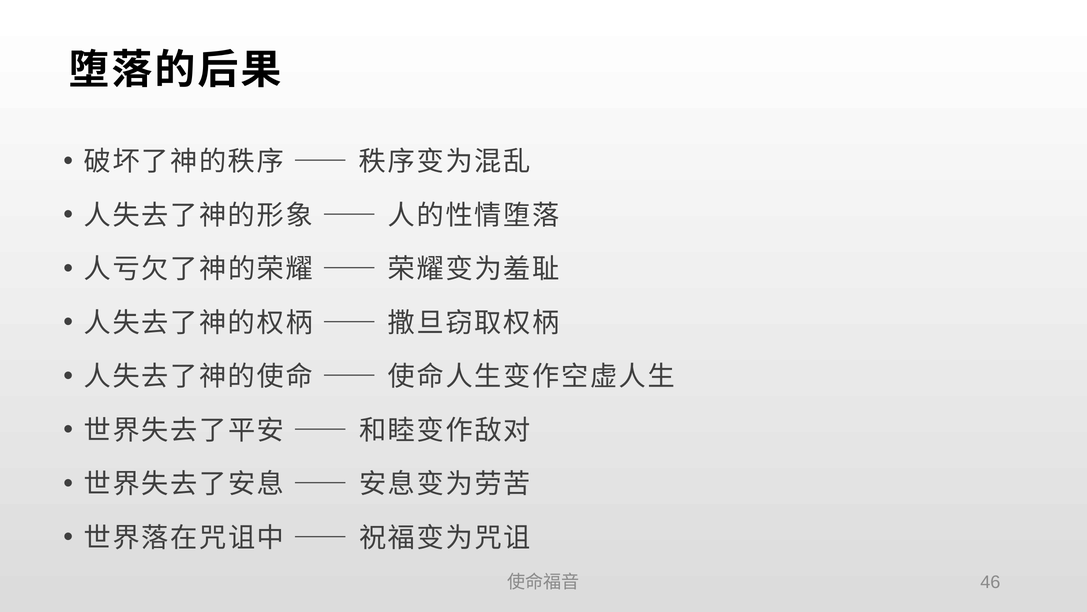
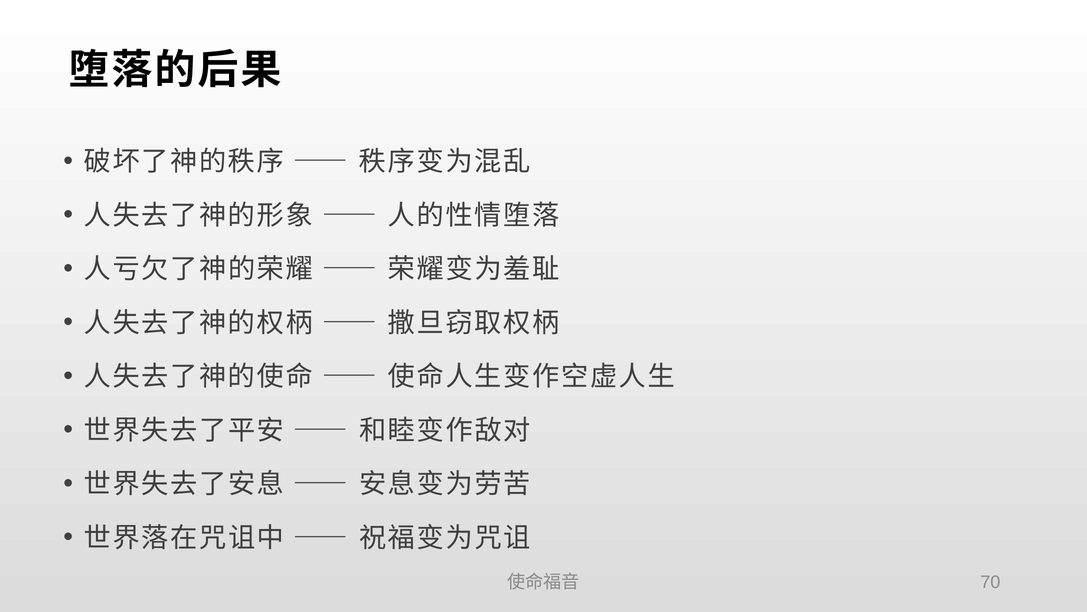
46: 46 -> 70 (990, 581)
